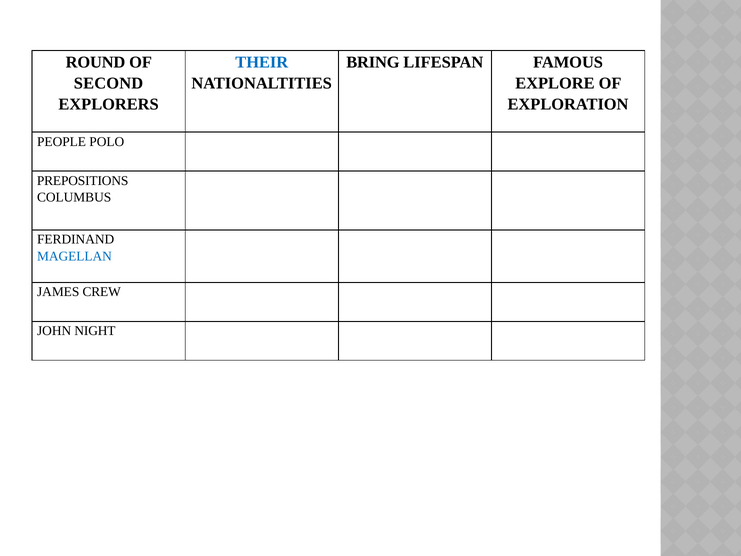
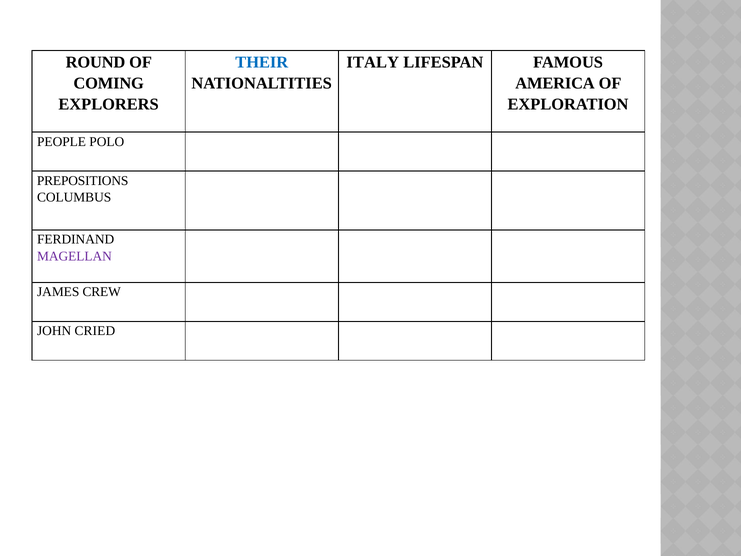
BRING: BRING -> ITALY (373, 62)
SECOND: SECOND -> COMING (109, 83)
EXPLORE: EXPLORE -> AMERICA (555, 83)
MAGELLAN colour: blue -> purple (74, 256)
NIGHT: NIGHT -> CRIED (95, 331)
